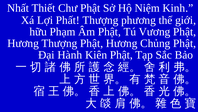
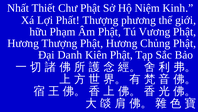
Hành: Hành -> Danh (70, 55)
